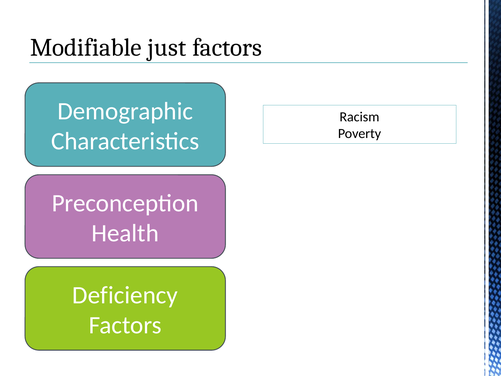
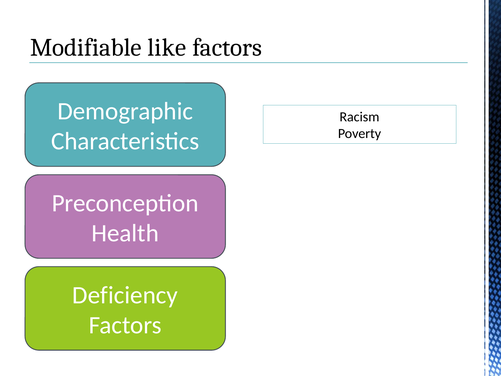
just: just -> like (167, 48)
